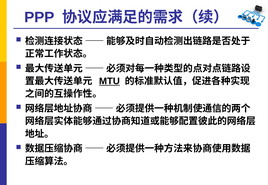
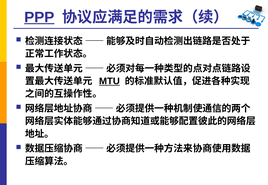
PPP underline: none -> present (39, 17)
